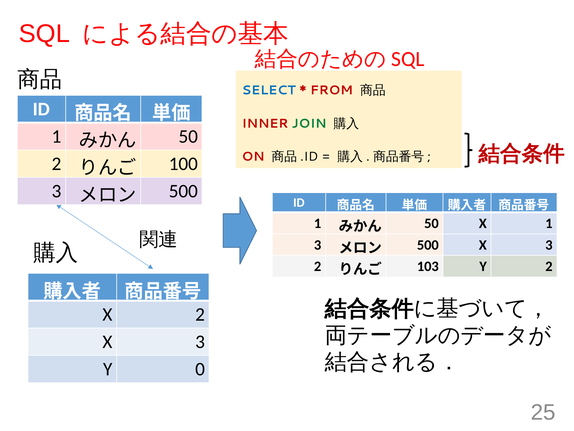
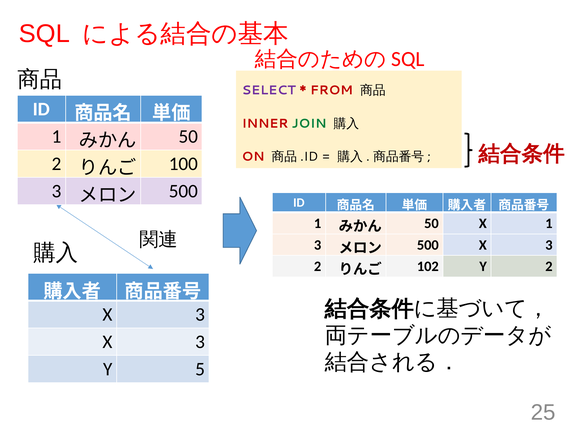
SELECT colour: blue -> purple (269, 90)
103: 103 -> 102 (428, 266)
2: 2 -> 3 (200, 314)
0: 0 -> 5 (200, 369)
